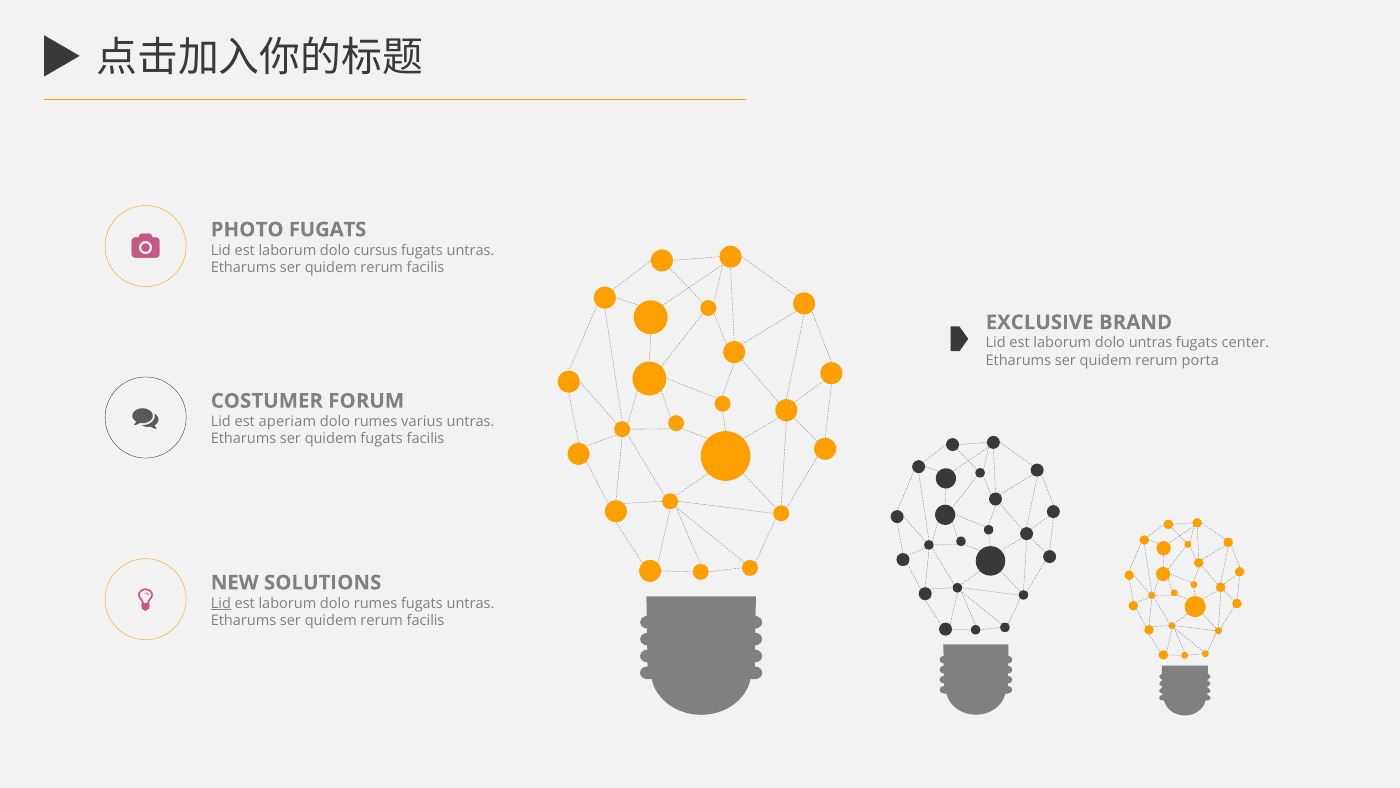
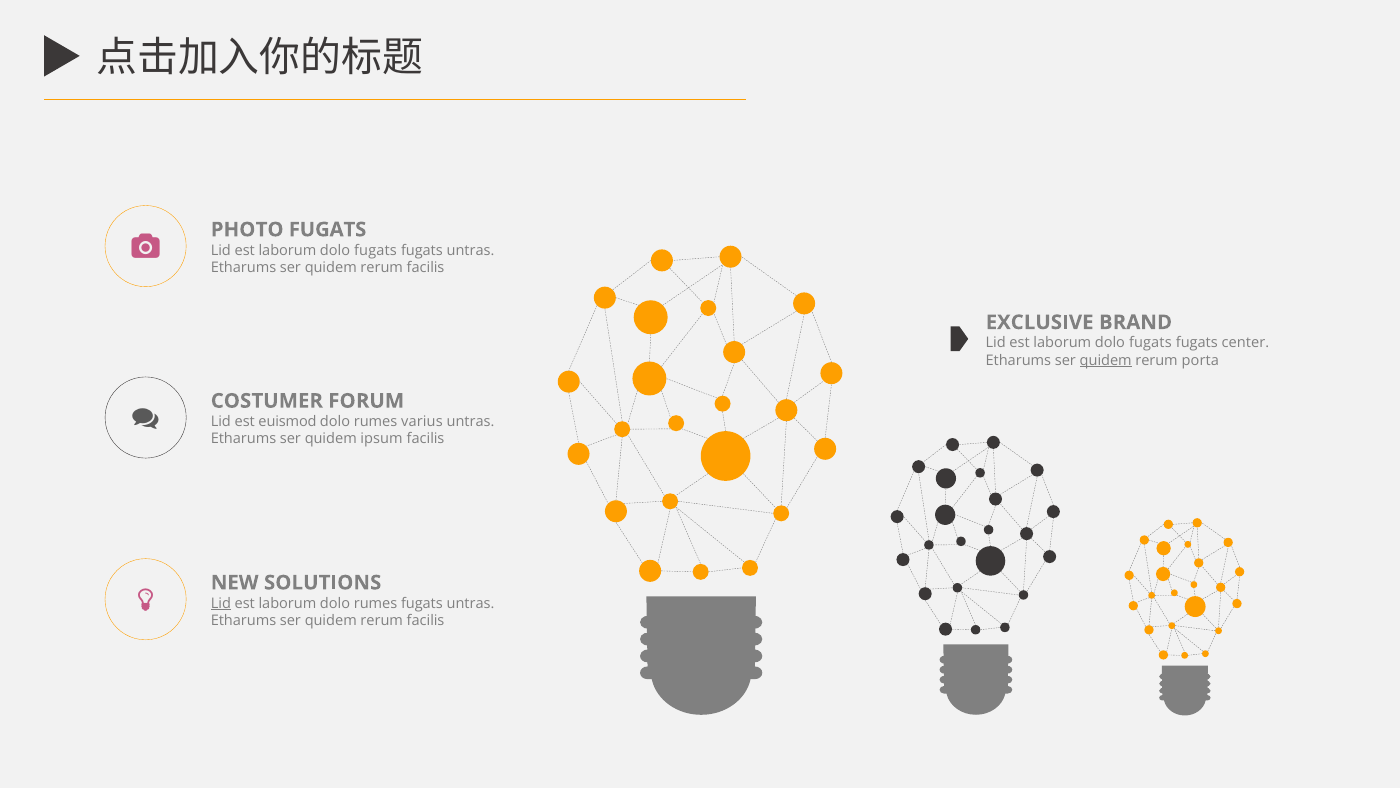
cursus: cursus -> fugats (376, 250)
untras: untras -> fugats (1150, 343)
quidem underline: none -> present (1106, 360)
aperiam: aperiam -> euismod (288, 421)
quidem fugats: fugats -> ipsum (382, 439)
